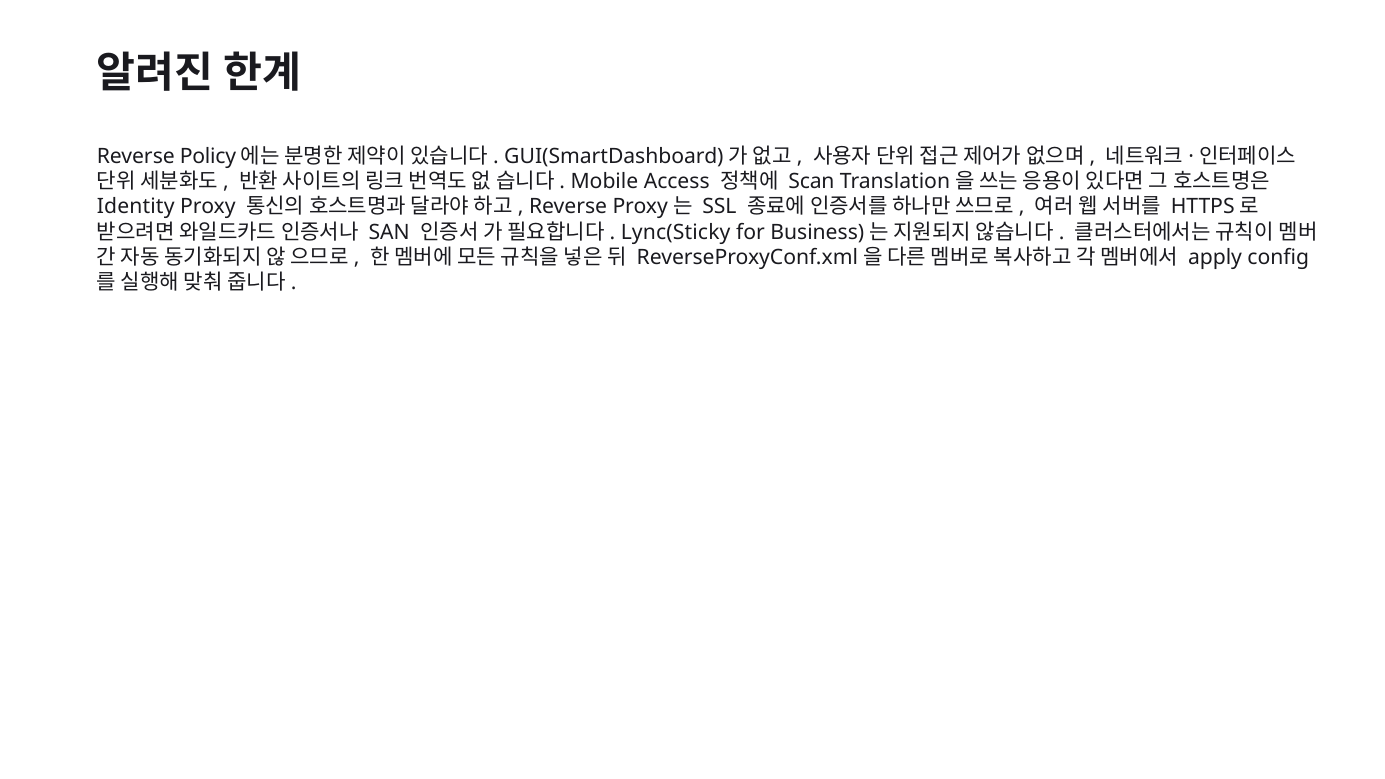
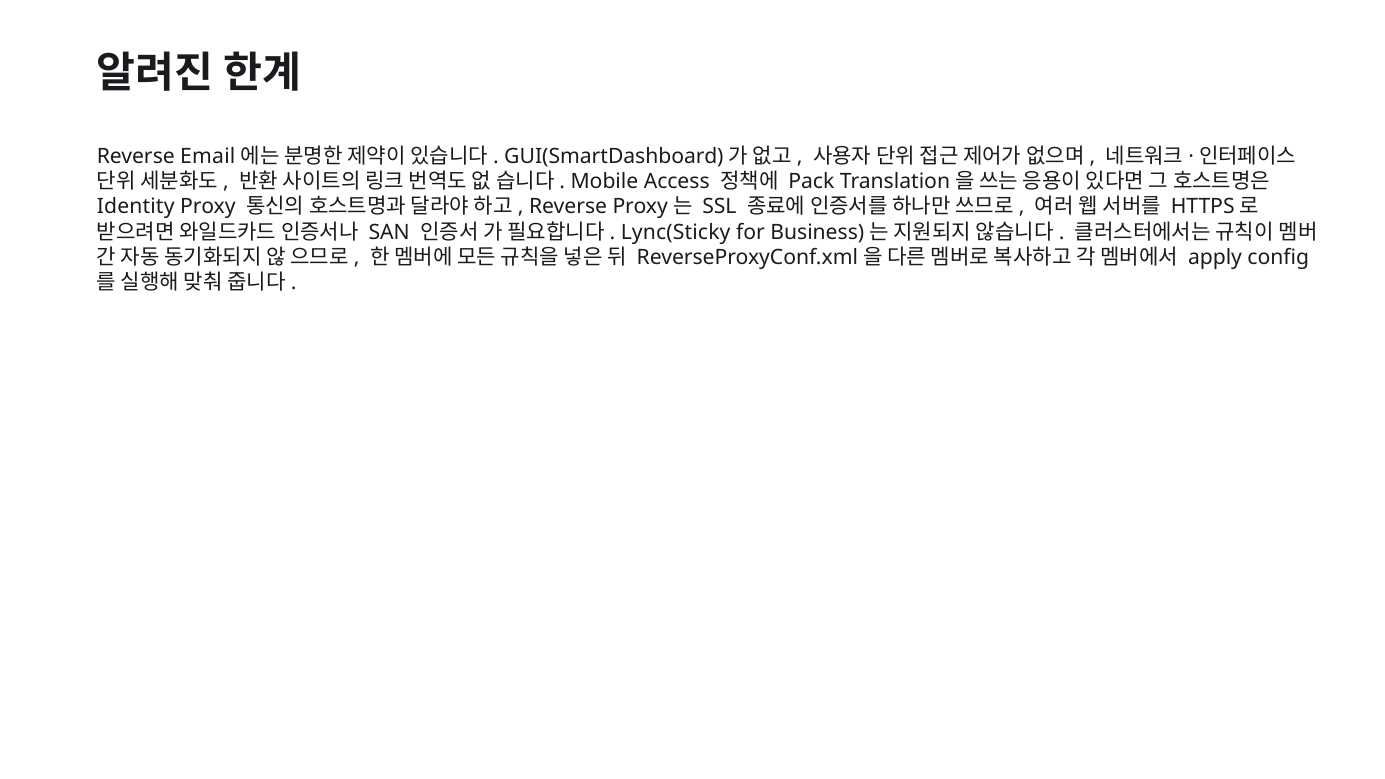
Policy: Policy -> Email (208, 156)
Scan: Scan -> Pack (811, 181)
